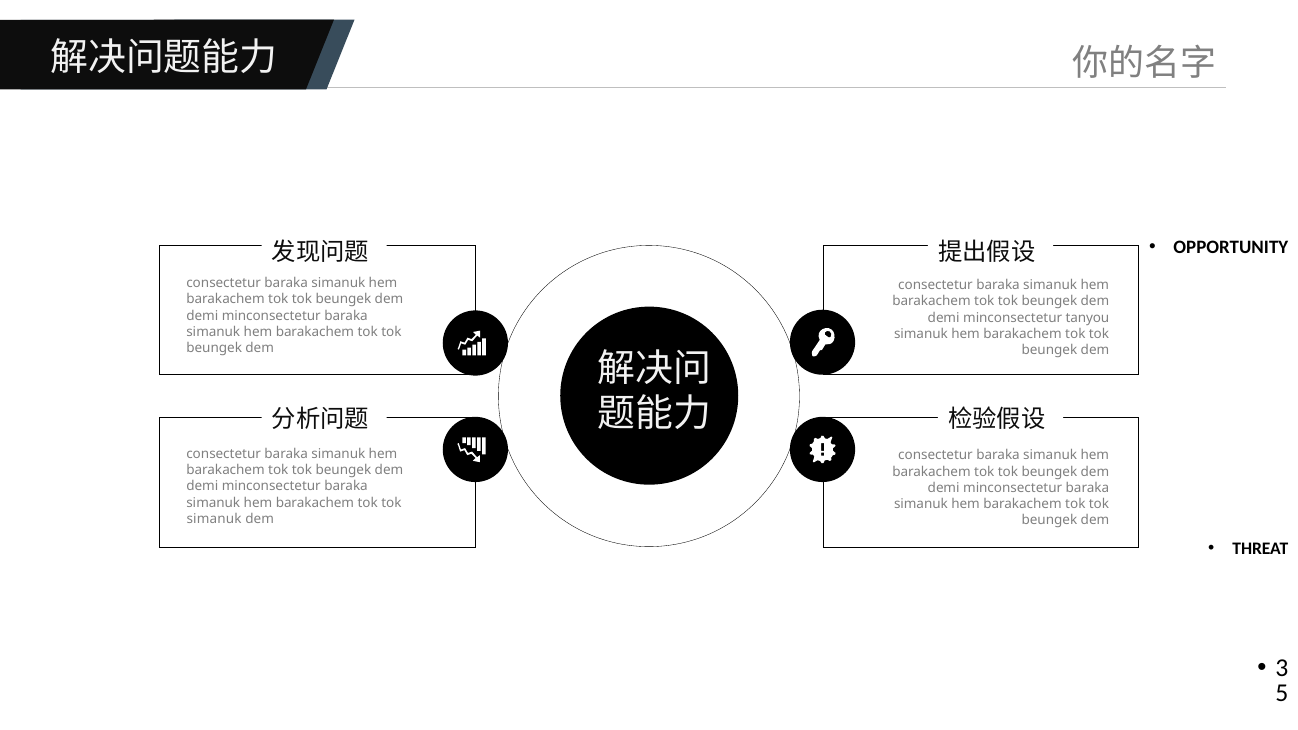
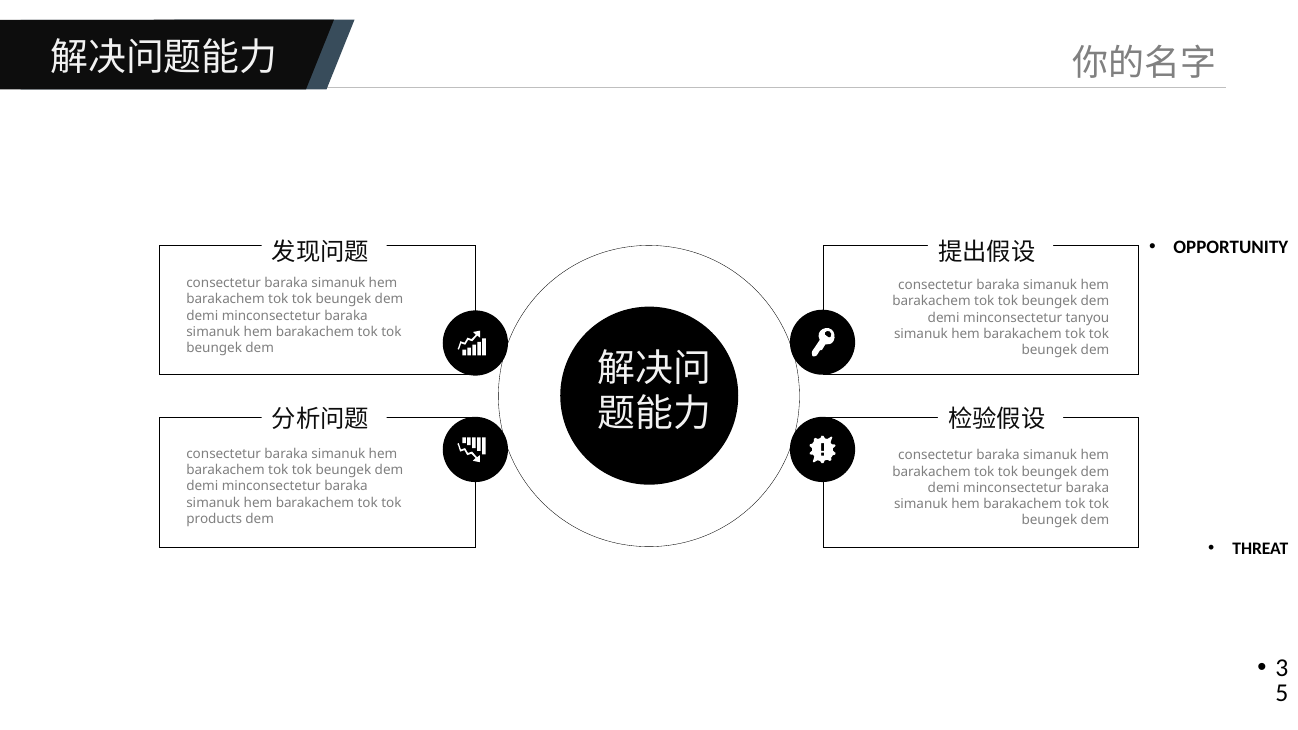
simanuk: simanuk -> products (214, 519)
